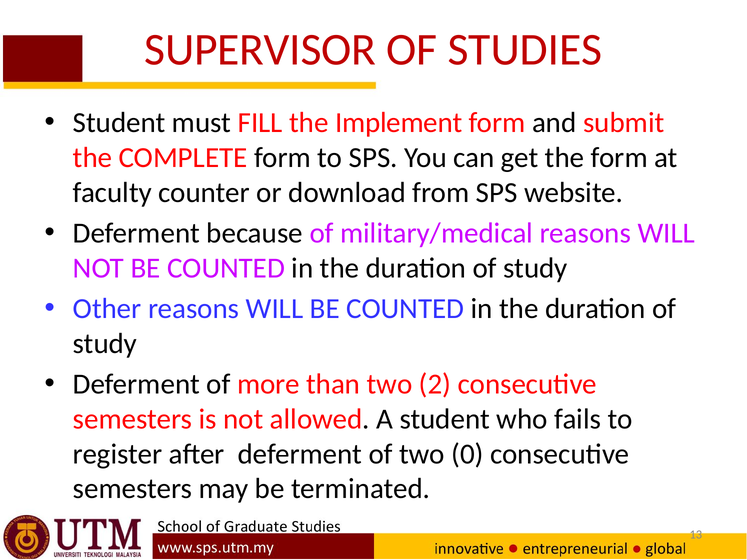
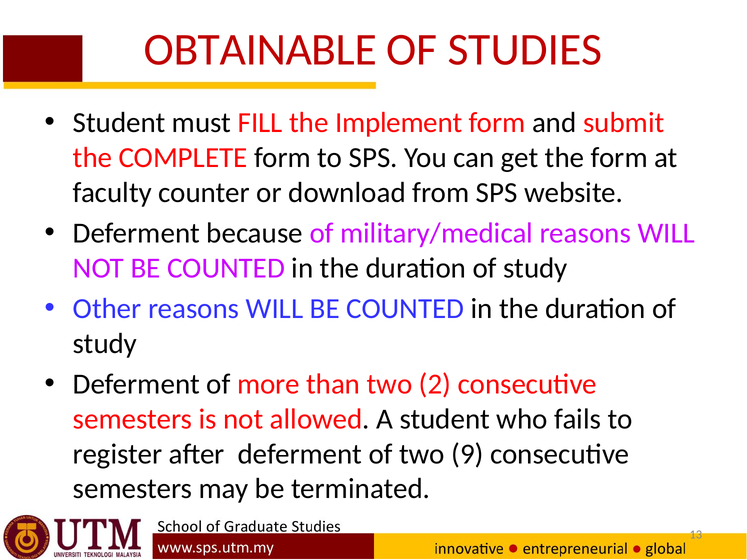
SUPERVISOR: SUPERVISOR -> OBTAINABLE (260, 50)
0: 0 -> 9 (467, 454)
